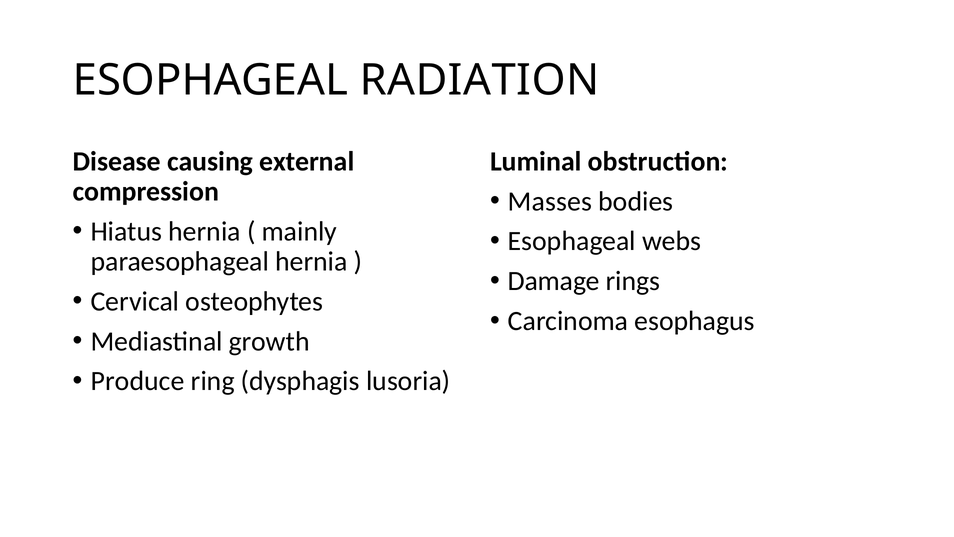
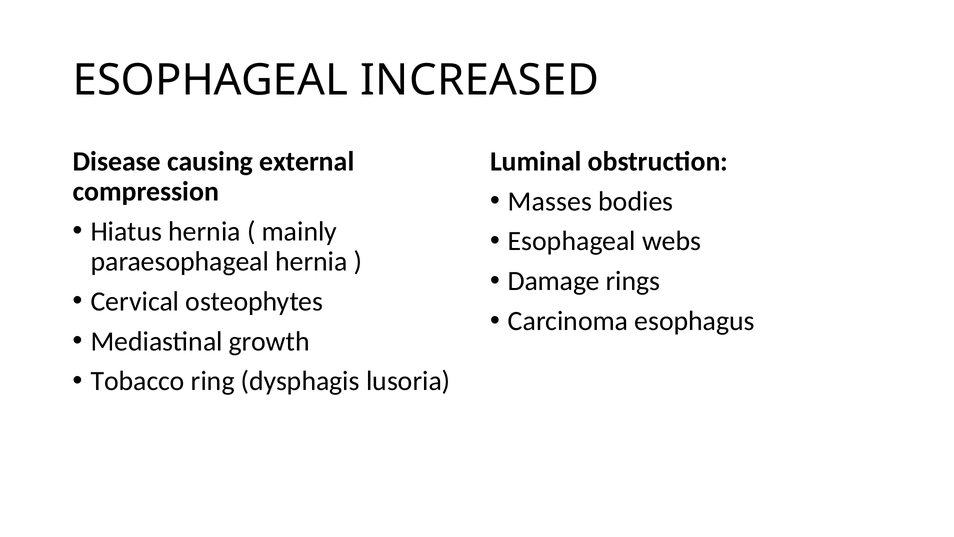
RADIATION: RADIATION -> INCREASED (480, 80)
Produce: Produce -> Tobacco (138, 381)
